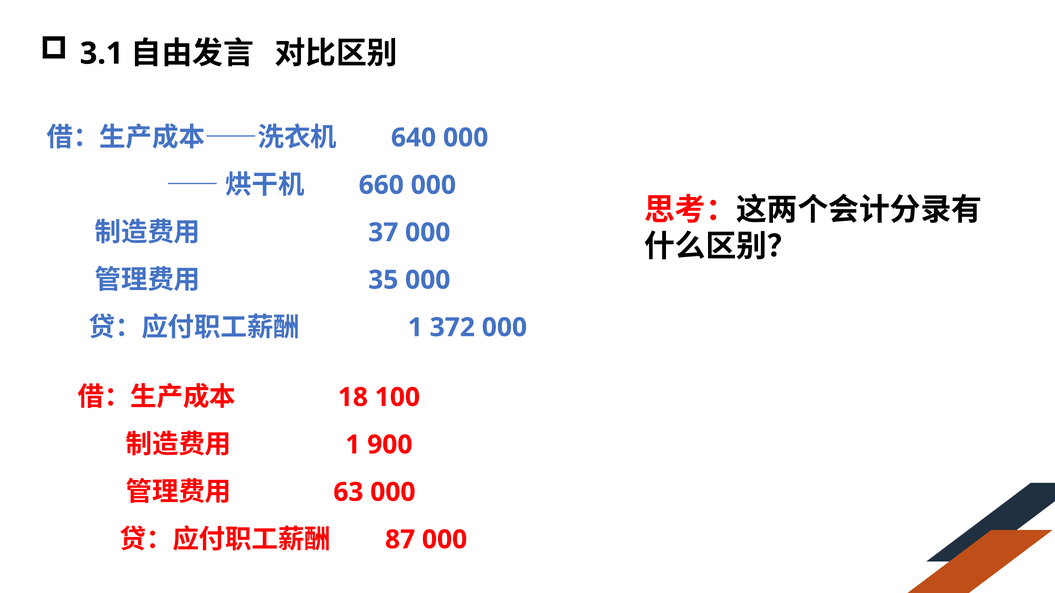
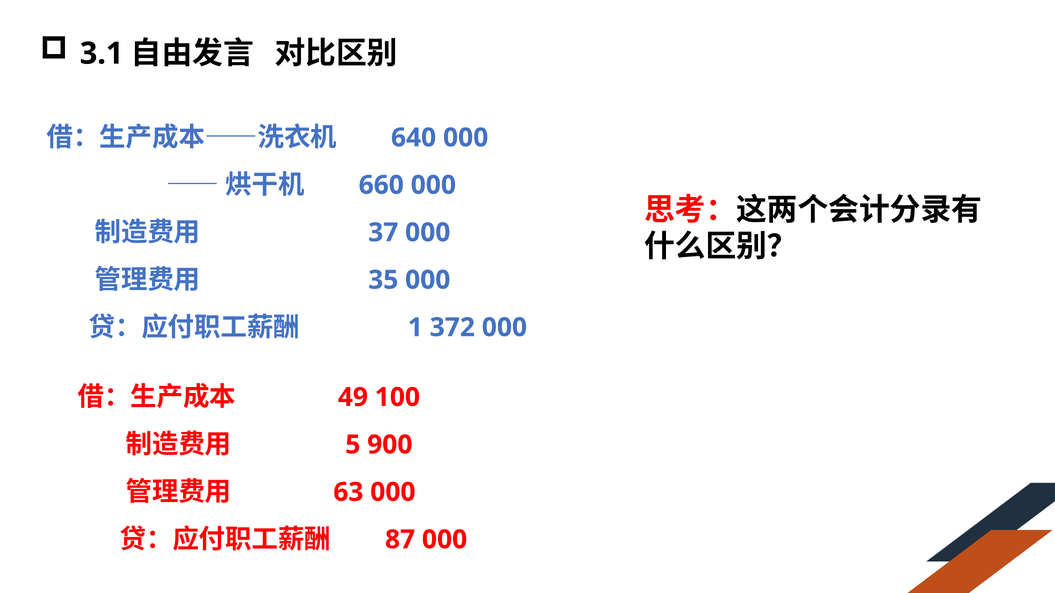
18: 18 -> 49 (353, 398)
1: 1 -> 5 (353, 445)
